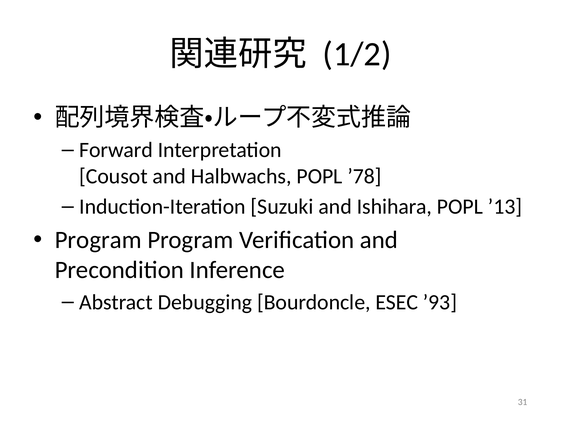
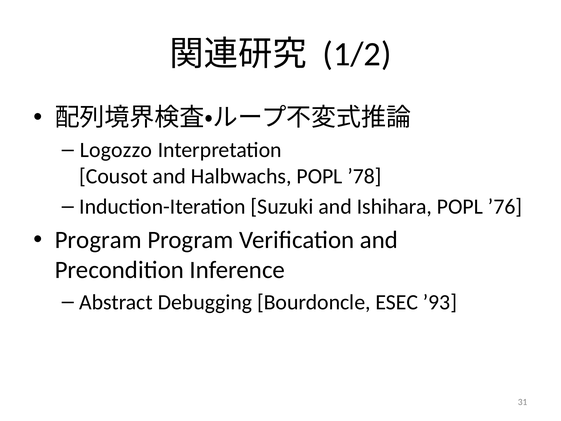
Forward: Forward -> Logozzo (116, 150)
’13: ’13 -> ’76 (505, 207)
